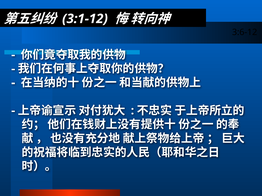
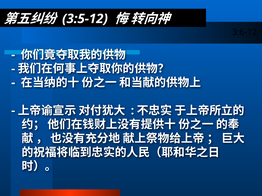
3:1-12: 3:1-12 -> 3:5-12 (85, 19)
